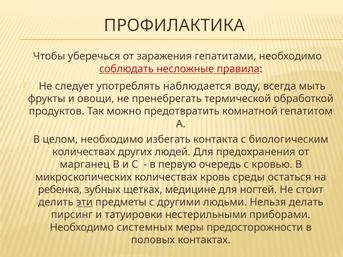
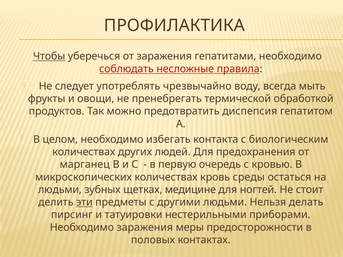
Чтобы underline: none -> present (49, 56)
наблюдается: наблюдается -> чрезвычайно (197, 86)
комнатной: комнатной -> диспепсия (250, 111)
ребенка: ребенка -> людьми (60, 190)
Необходимо системных: системных -> заражения (145, 228)
